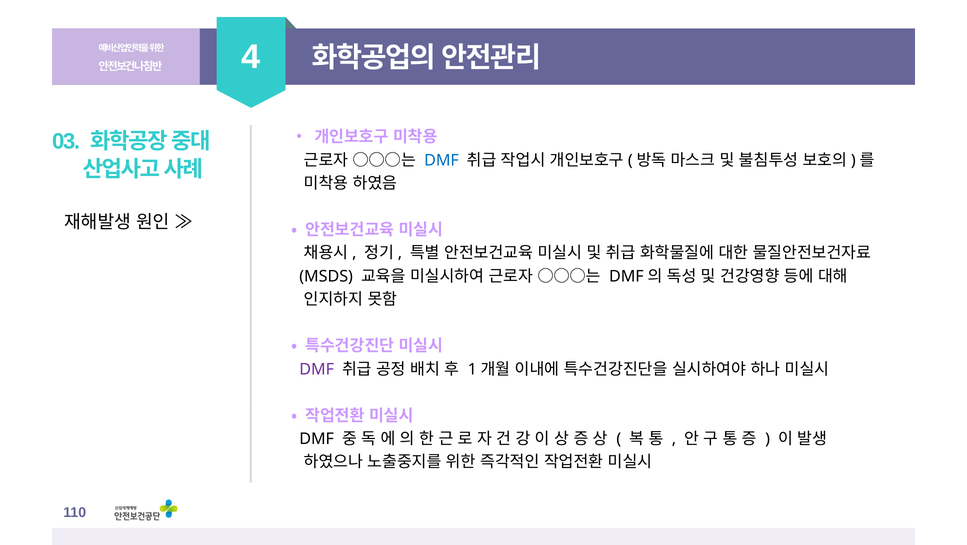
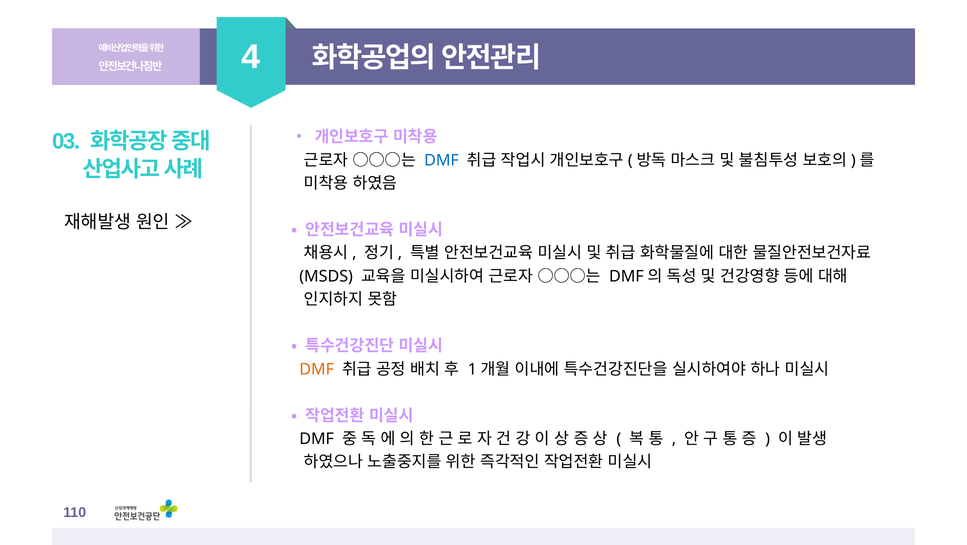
DMF colour: purple -> orange (317, 369)
